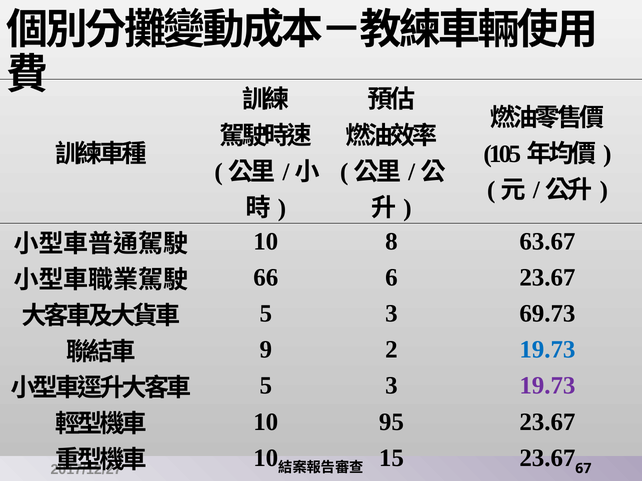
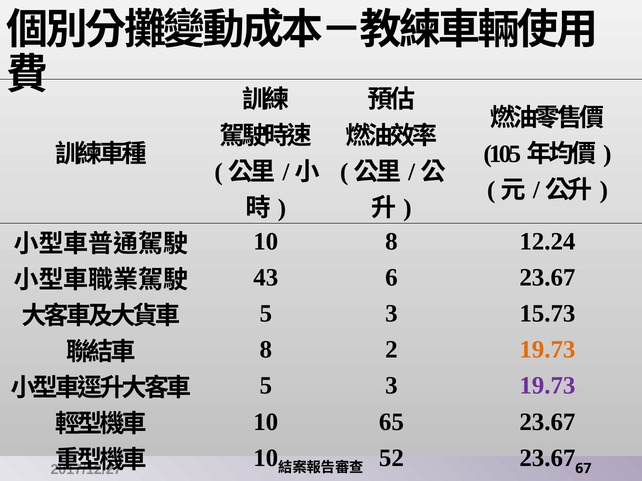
63.67: 63.67 -> 12.24 (547, 242)
66: 66 -> 43 (266, 278)
69.73: 69.73 -> 15.73 (547, 314)
9: 9 -> 8 (266, 350)
19.73 colour: blue -> orange (547, 350)
95: 95 -> 65 (391, 422)
15: 15 -> 52 (391, 458)
